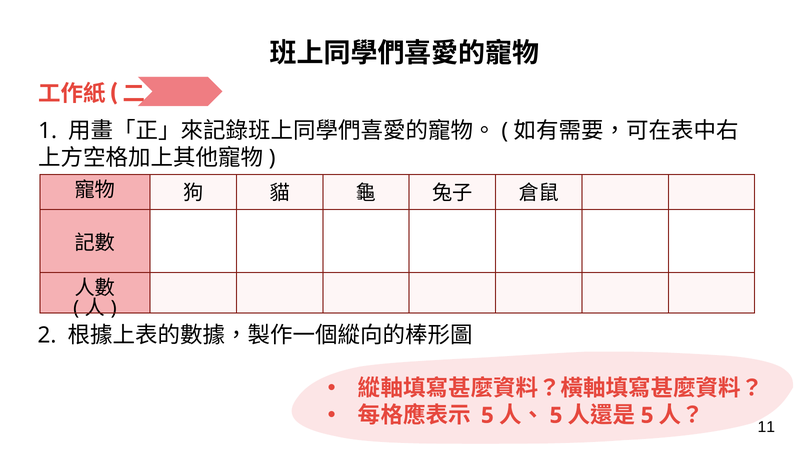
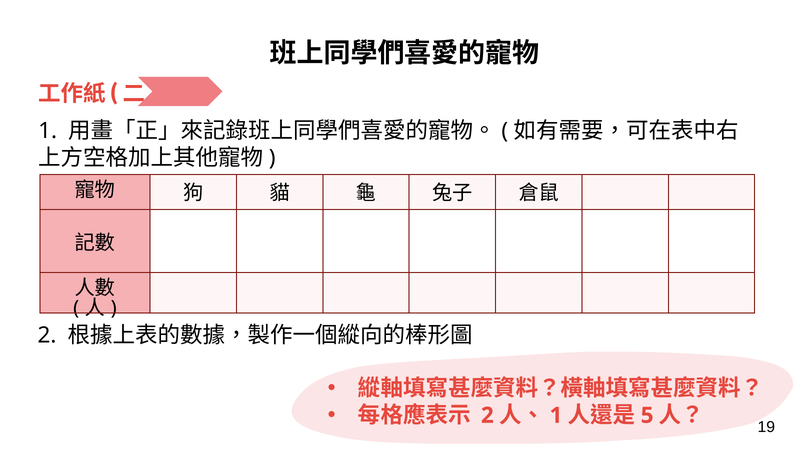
5: 5 -> 2 (487, 415)
5: 5 -> 1 (556, 415)
11: 11 -> 19 (766, 427)
